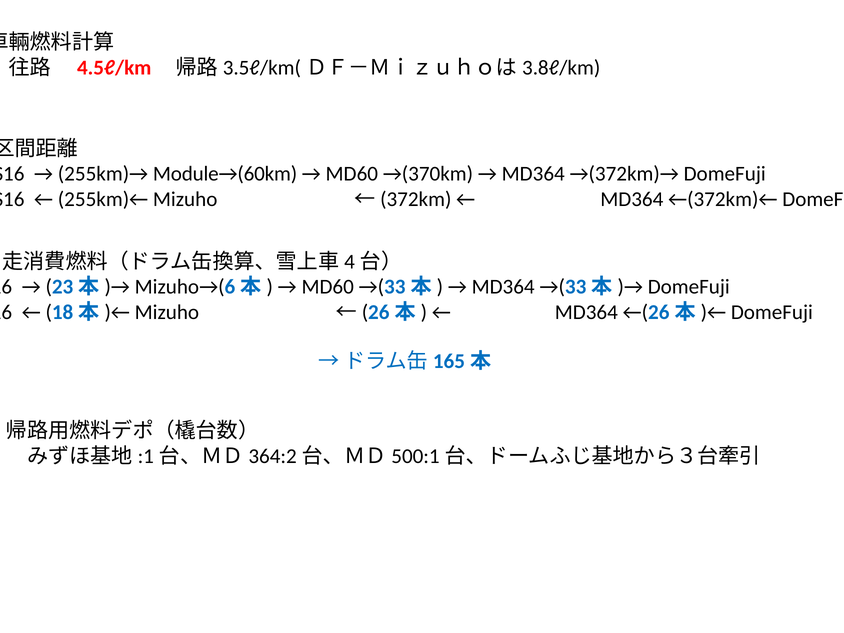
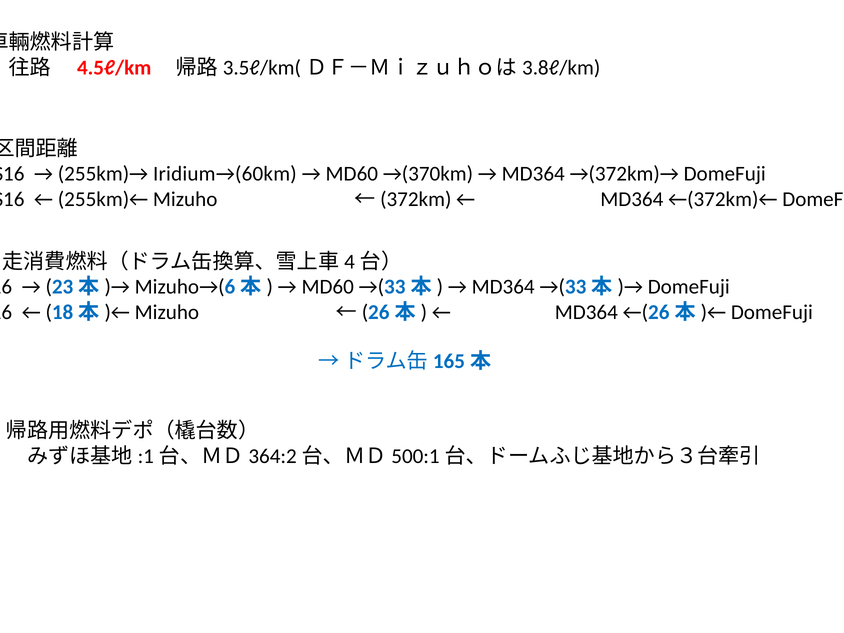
Module→(60km: Module→(60km -> Iridium→(60km (225, 174)
